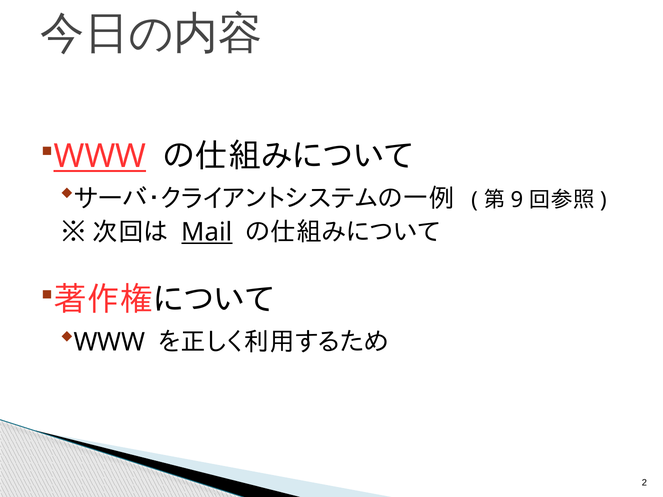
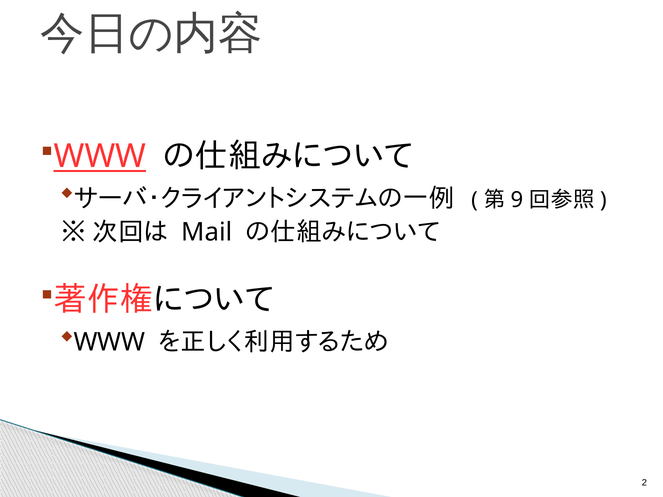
Mail underline: present -> none (207, 232)
